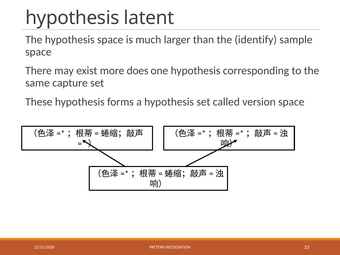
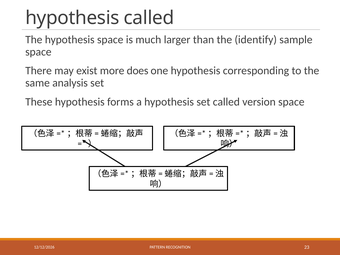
hypothesis latent: latent -> called (149, 18)
capture: capture -> analysis (70, 83)
